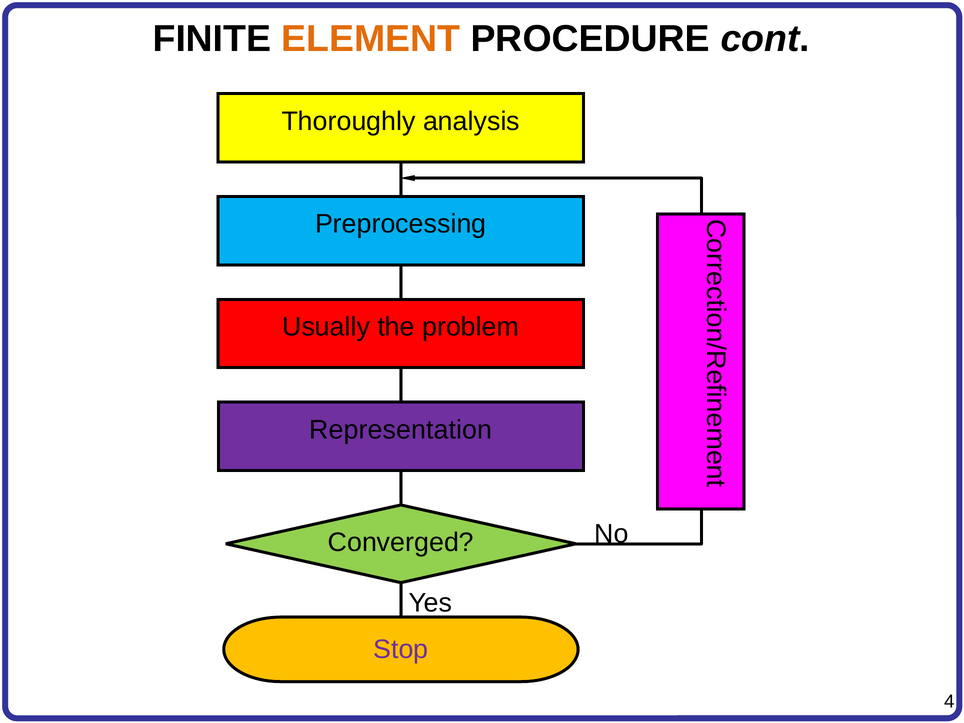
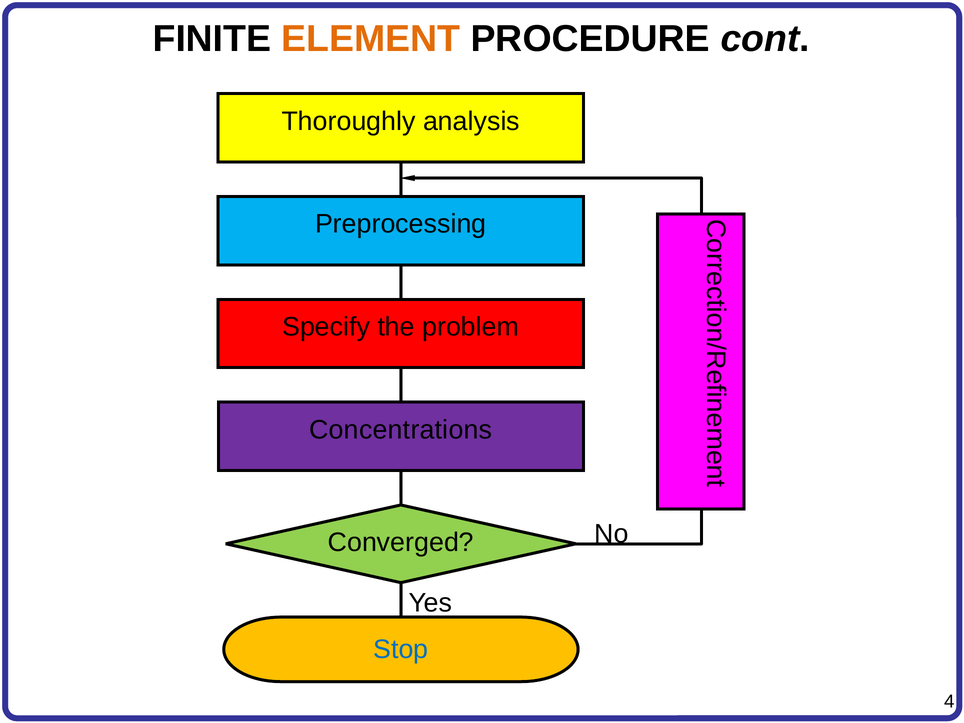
Usually: Usually -> Specify (326, 327)
Representation: Representation -> Concentrations (401, 430)
Stop colour: purple -> blue (401, 649)
